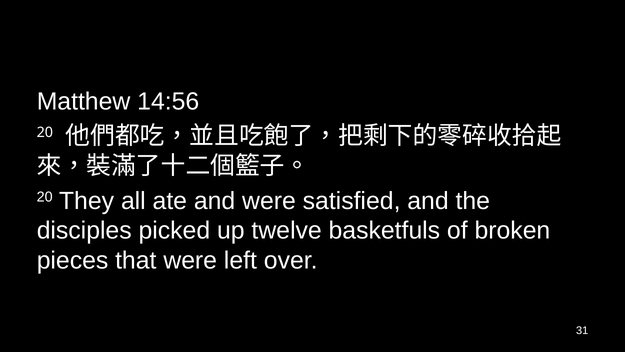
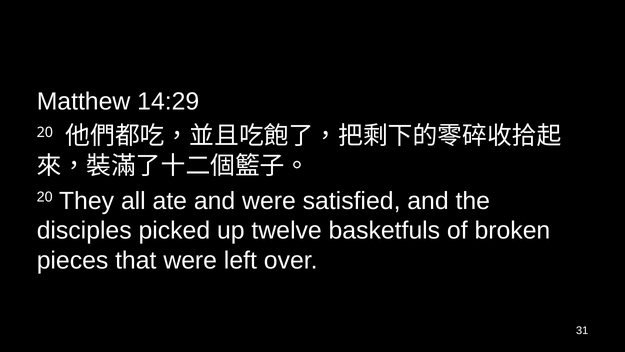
14:56: 14:56 -> 14:29 (168, 101)
